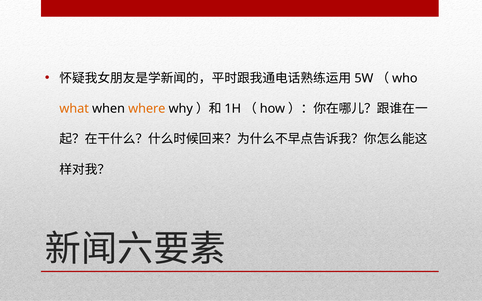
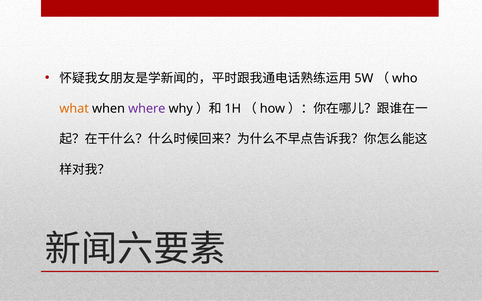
where colour: orange -> purple (147, 109)
